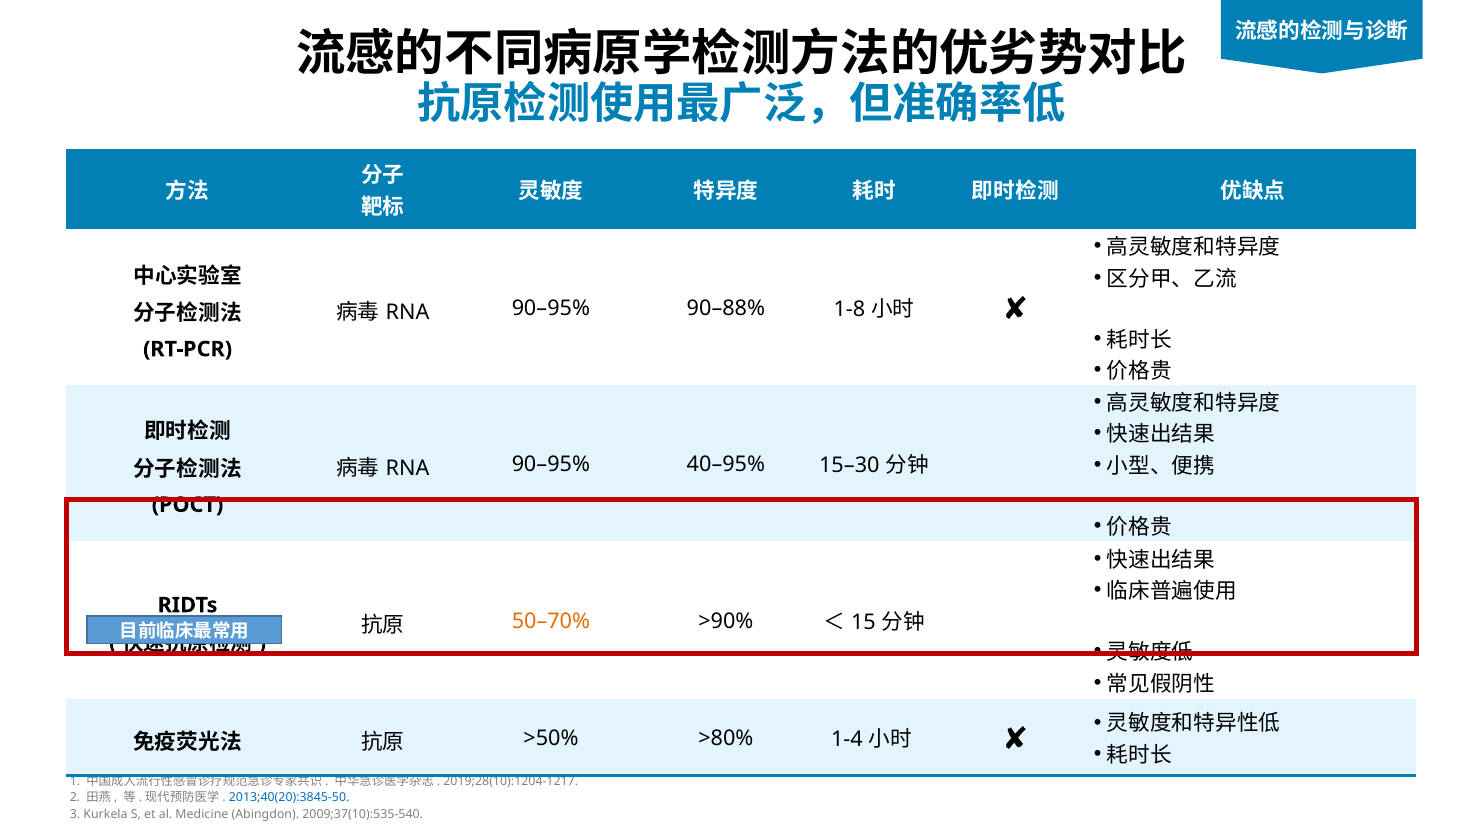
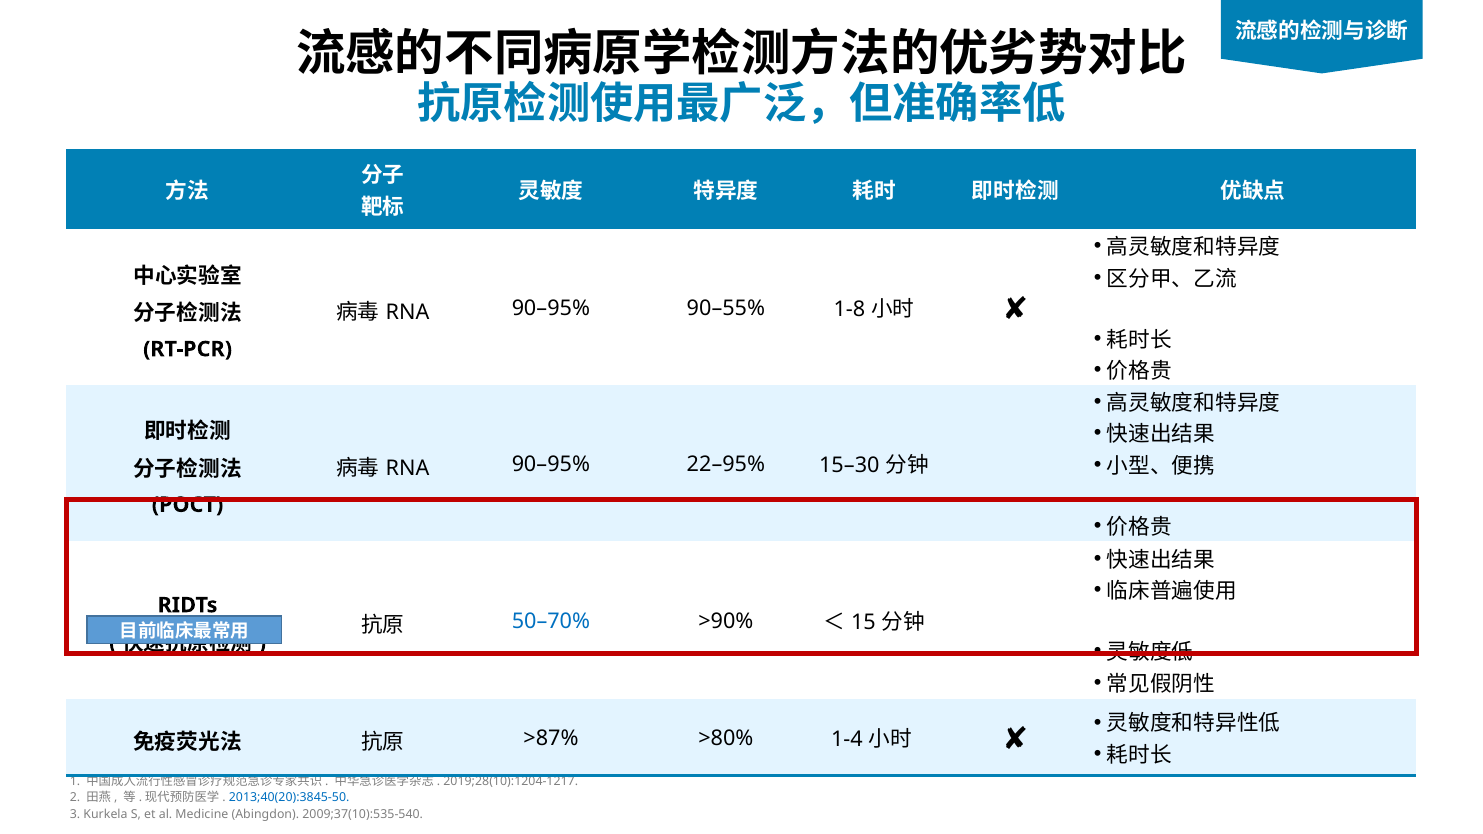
90–88%: 90–88% -> 90–55% (726, 308)
40–95%: 40–95% -> 22–95% (726, 464)
50–70% colour: orange -> blue (551, 621)
>50%: >50% -> >87% (551, 739)
